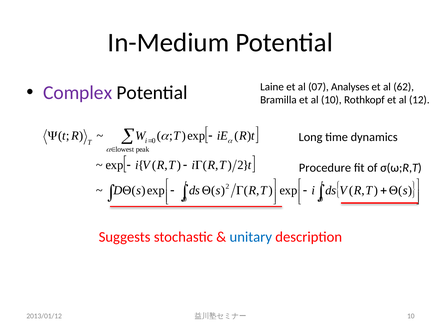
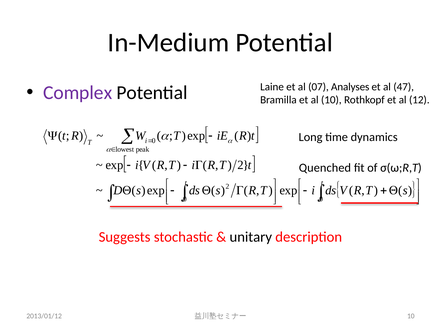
62: 62 -> 47 (404, 87)
Procedure: Procedure -> Quenched (325, 168)
unitary colour: blue -> black (251, 237)
